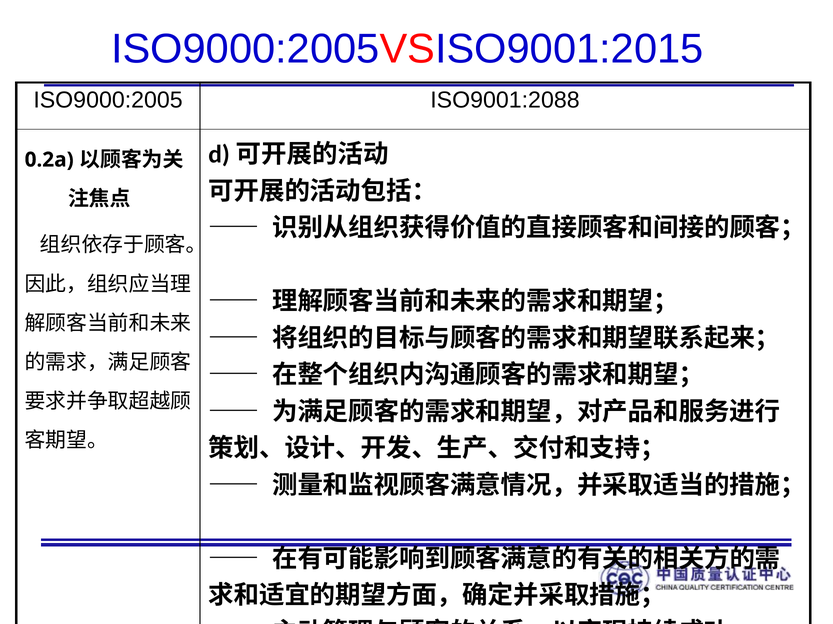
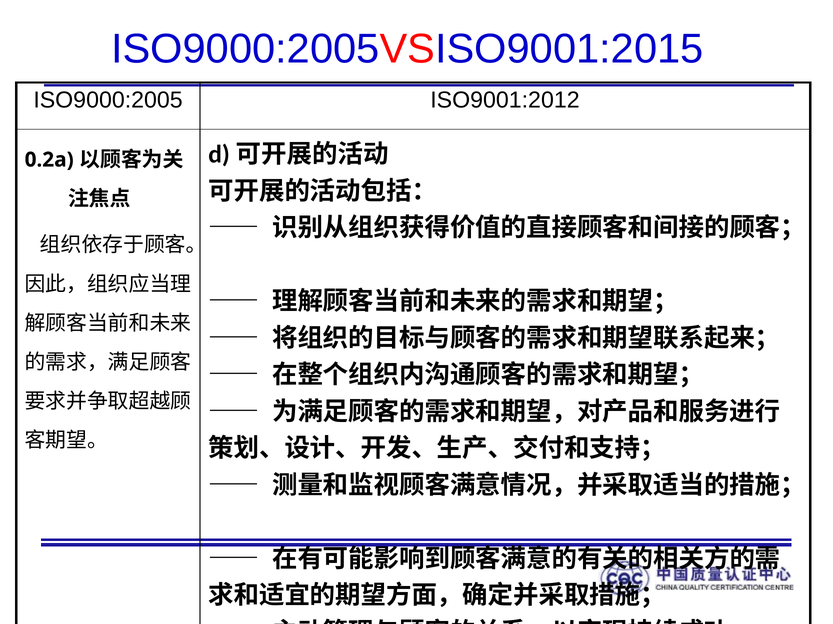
ISO9001:2088: ISO9001:2088 -> ISO9001:2012 (505, 100)
